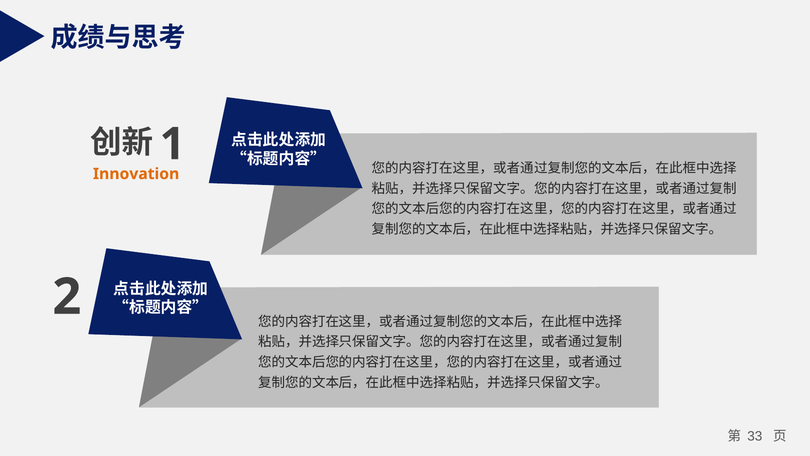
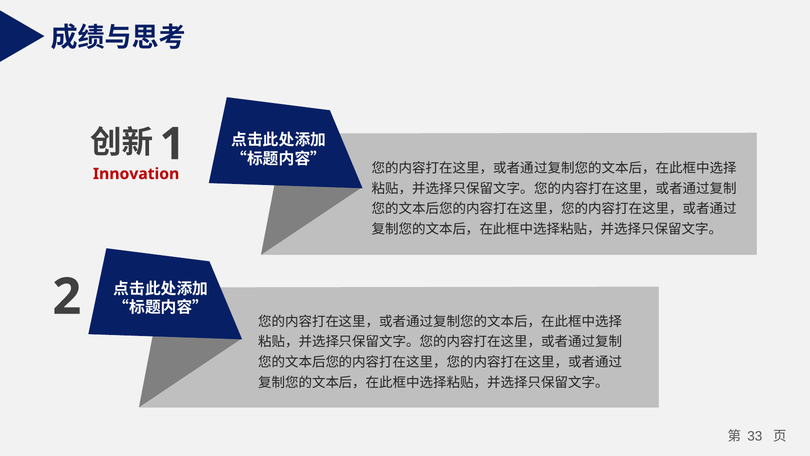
Innovation colour: orange -> red (136, 174)
